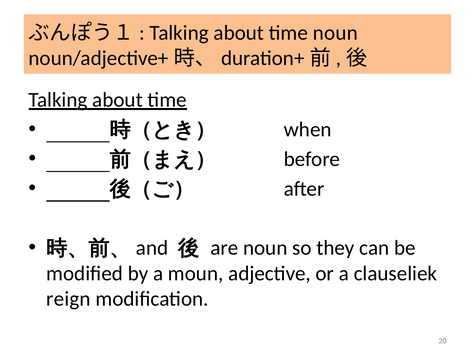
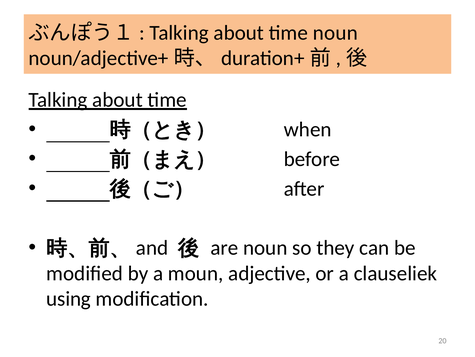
reign: reign -> using (69, 298)
